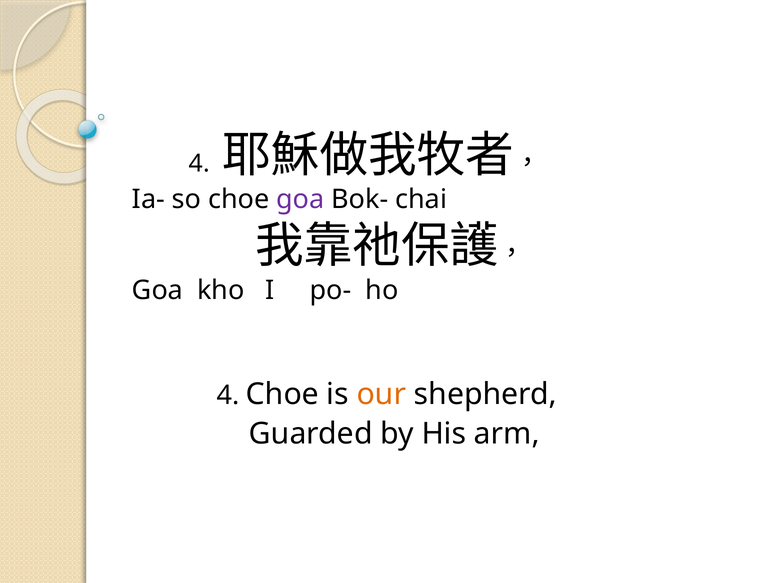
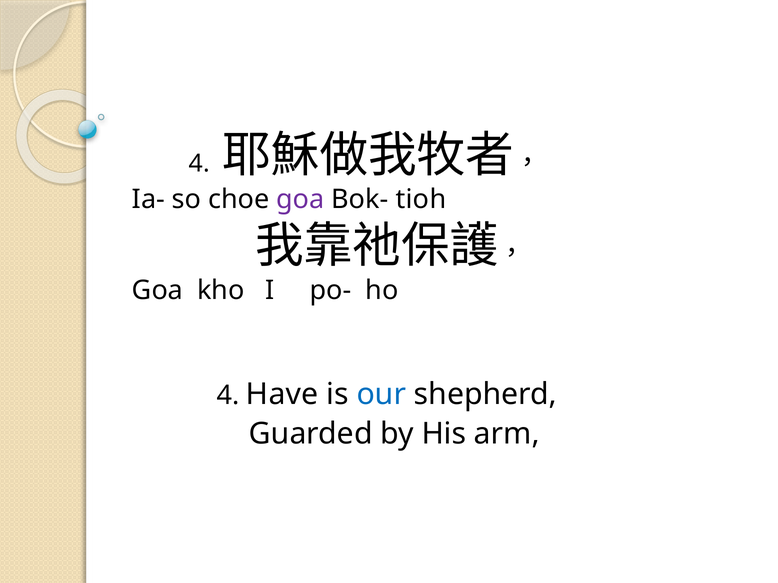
chai: chai -> tioh (421, 200)
4 Choe: Choe -> Have (282, 395)
our colour: orange -> blue (381, 395)
